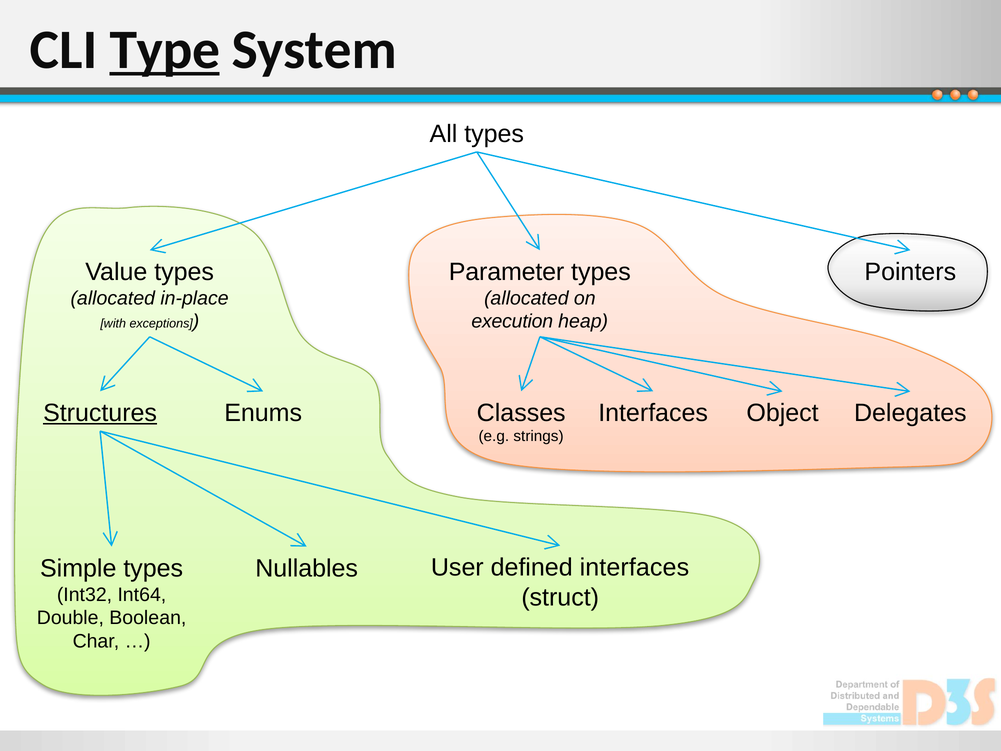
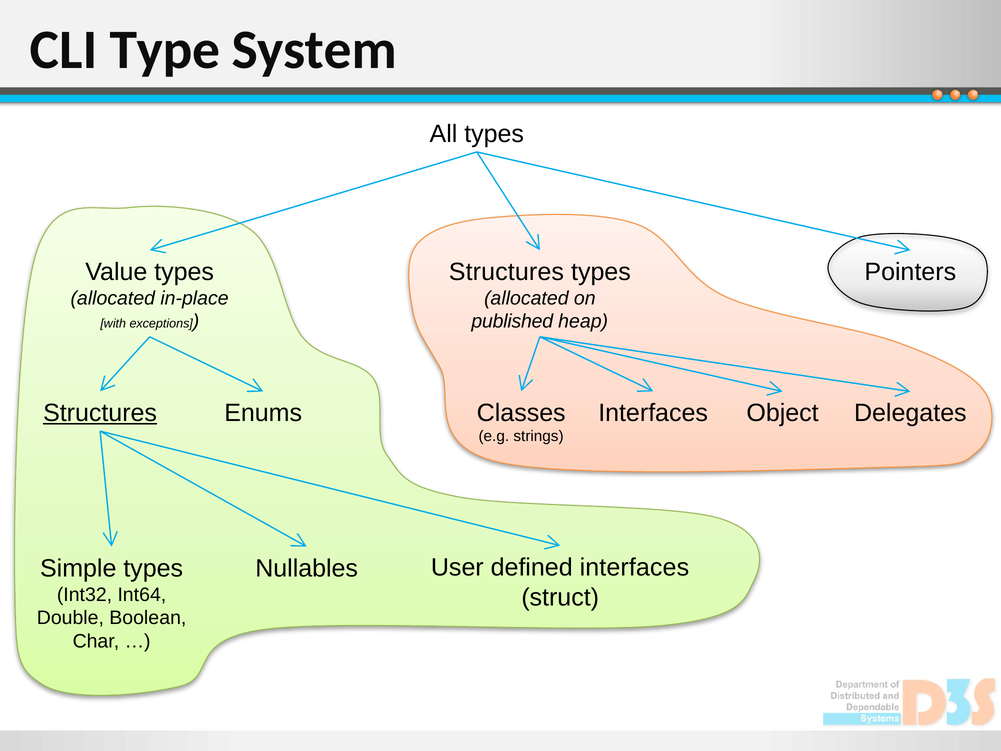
Type underline: present -> none (165, 50)
Parameter: Parameter -> Structures (506, 272)
execution: execution -> published (512, 321)
